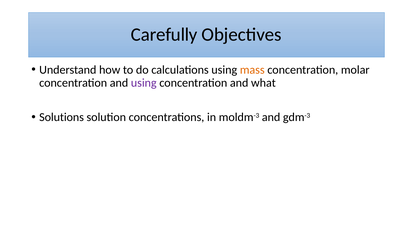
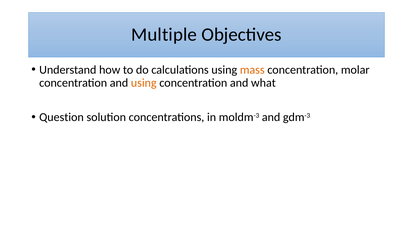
Carefully: Carefully -> Multiple (164, 35)
using colour: purple -> orange (144, 83)
Solutions: Solutions -> Question (62, 117)
